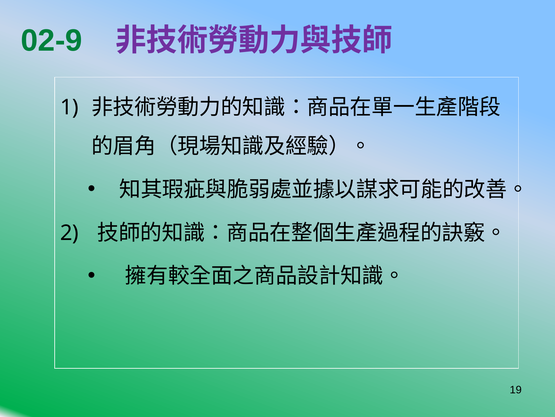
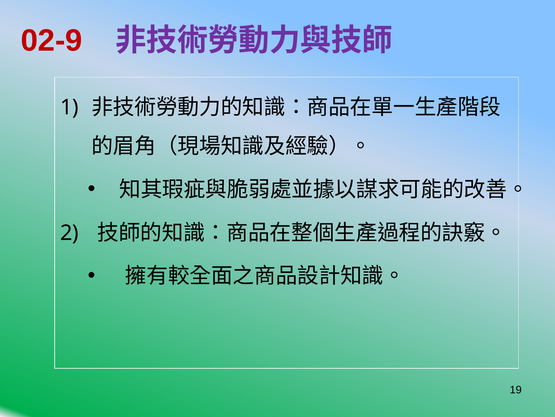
02-9 colour: green -> red (52, 41)
